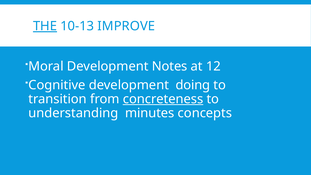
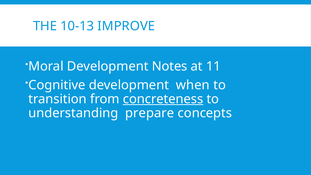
THE underline: present -> none (45, 26)
12: 12 -> 11 (213, 66)
doing: doing -> when (193, 85)
minutes: minutes -> prepare (150, 113)
